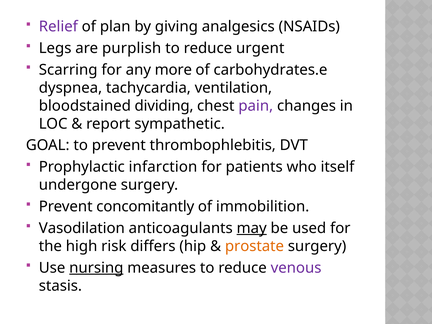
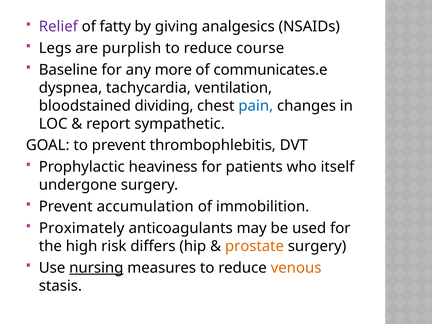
plan: plan -> fatty (115, 27)
urgent: urgent -> course (260, 48)
Scarring: Scarring -> Baseline (68, 70)
carbohydrates.e: carbohydrates.e -> communicates.e (271, 70)
pain colour: purple -> blue (256, 106)
infarction: infarction -> heaviness (163, 167)
concomitantly: concomitantly -> accumulation (145, 207)
Vasodilation: Vasodilation -> Proximately (82, 228)
may underline: present -> none (252, 228)
venous colour: purple -> orange (296, 268)
